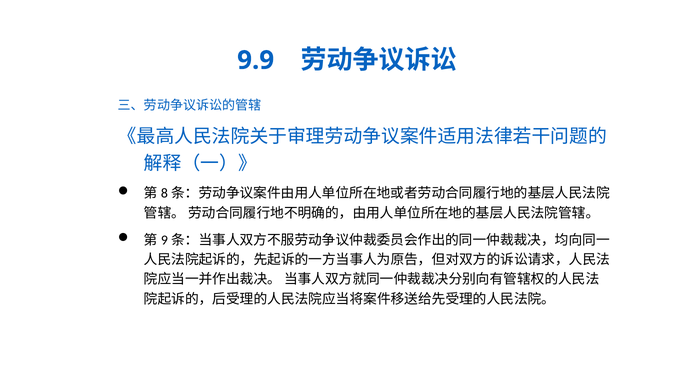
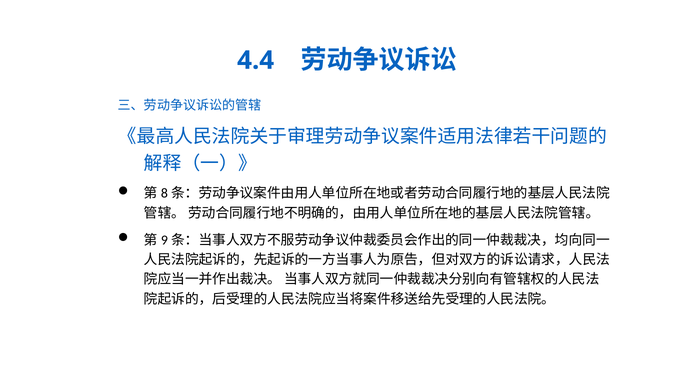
9.9: 9.9 -> 4.4 (256, 60)
